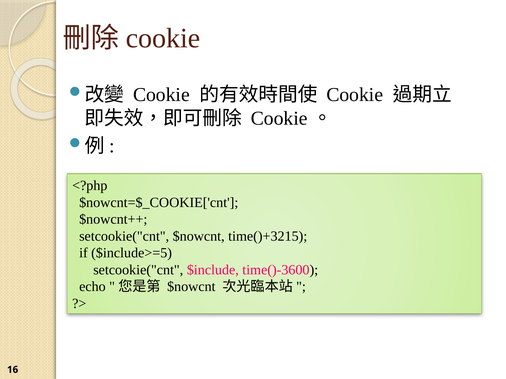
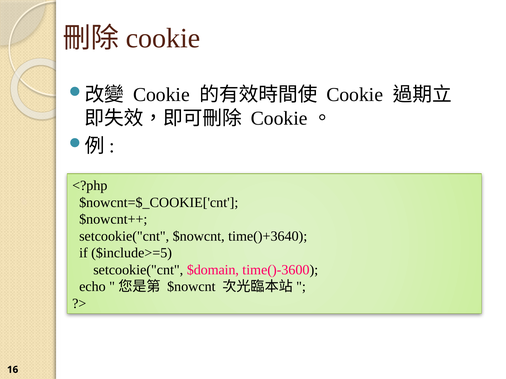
time()+3215: time()+3215 -> time()+3640 (268, 236)
$include: $include -> $domain (213, 270)
